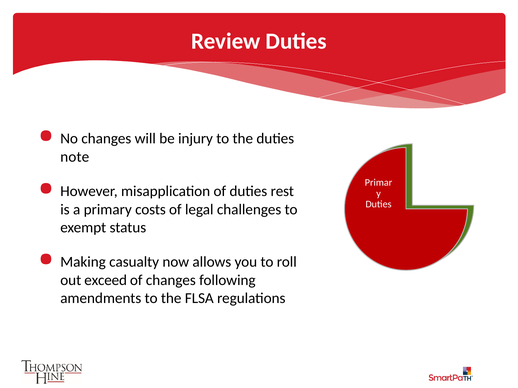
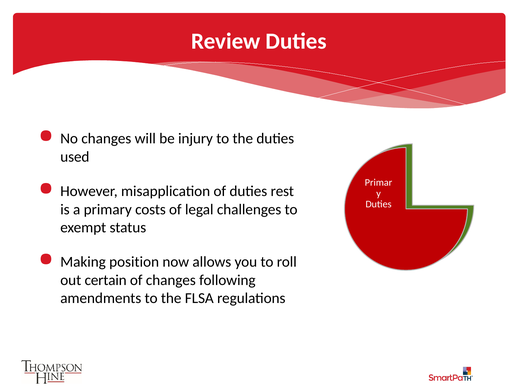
note: note -> used (75, 157)
casualty: casualty -> position (134, 262)
exceed: exceed -> certain (106, 280)
